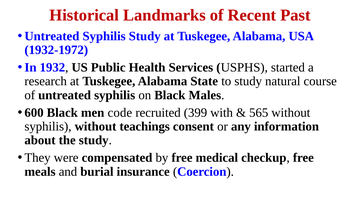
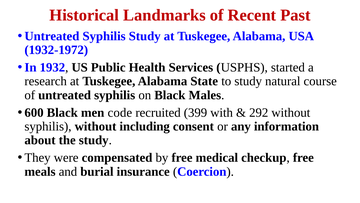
565: 565 -> 292 (259, 112)
teachings: teachings -> including (145, 126)
